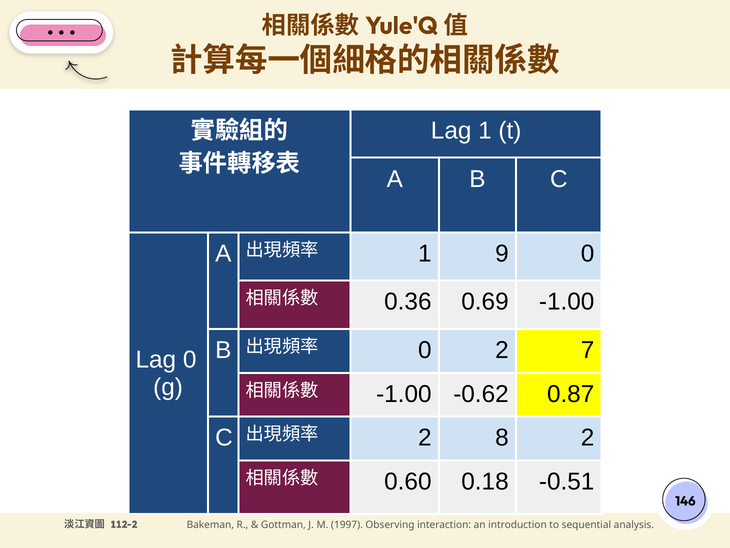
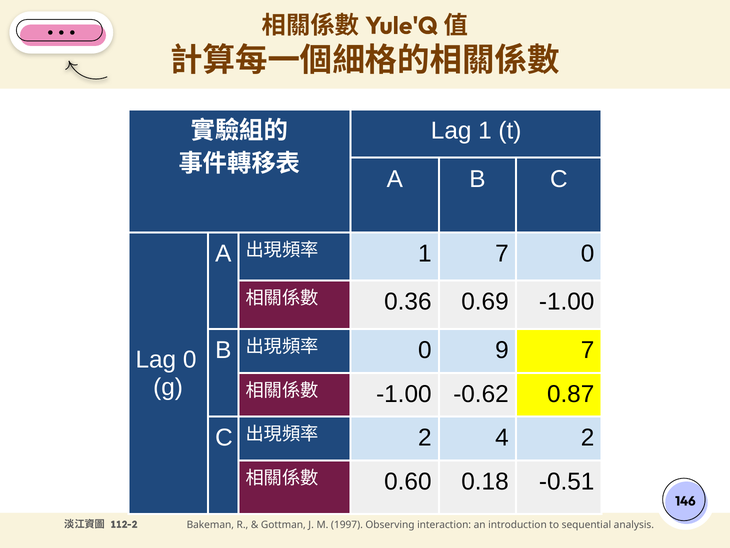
1 9: 9 -> 7 (502, 253)
0 2: 2 -> 9 (502, 350)
8: 8 -> 4 (502, 437)
